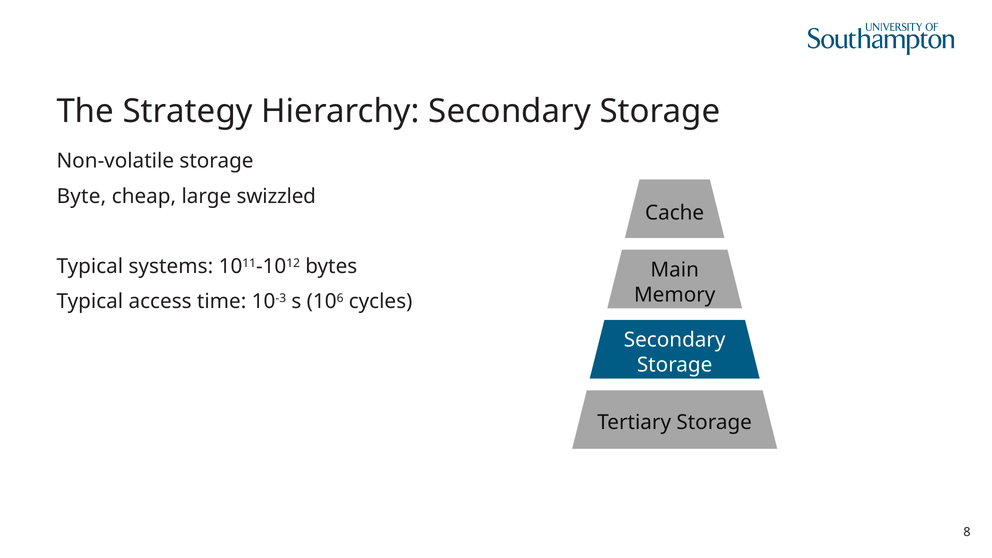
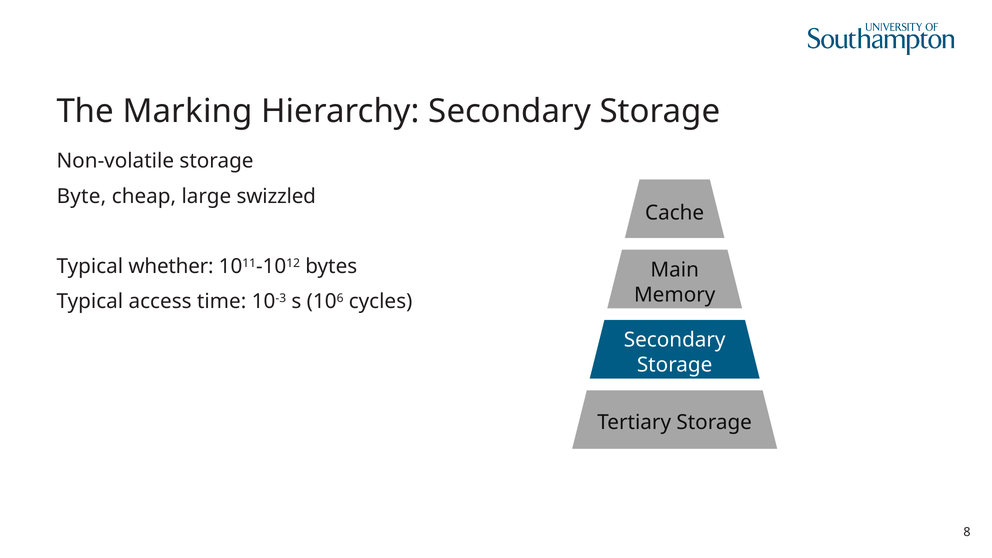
Strategy: Strategy -> Marking (188, 112)
systems: systems -> whether (171, 267)
